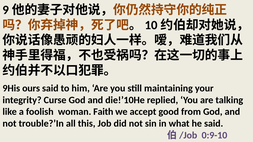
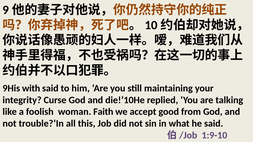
ours: ours -> with (31, 88)
0:9-10: 0:9-10 -> 1:9-10 (214, 136)
